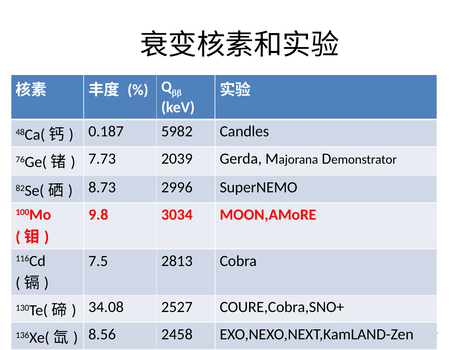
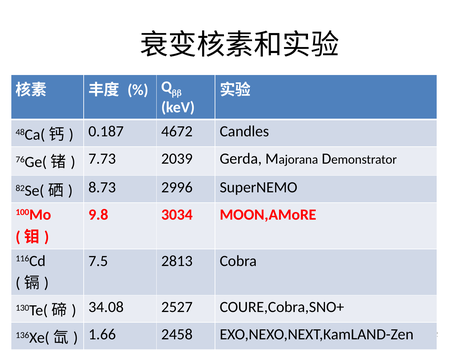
5982: 5982 -> 4672 (177, 131)
8.56: 8.56 -> 1.66 (102, 334)
